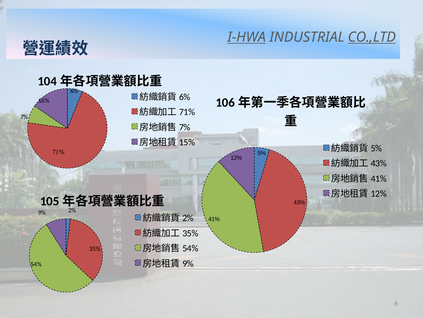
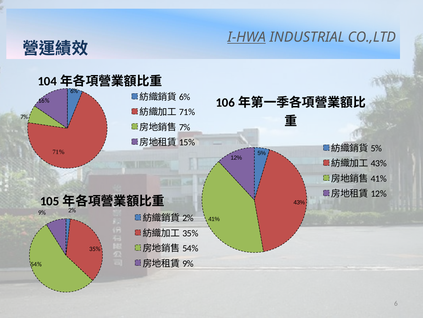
CO.,LTD underline: present -> none (372, 37)
